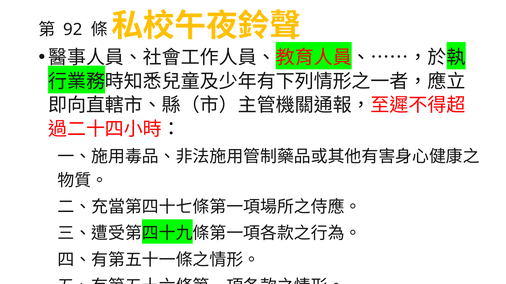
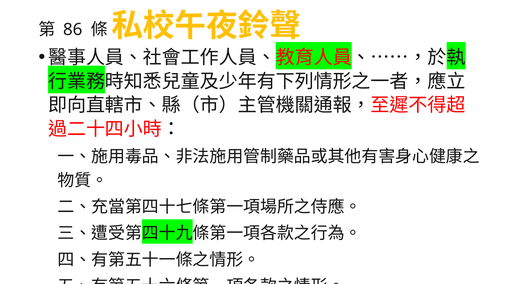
92: 92 -> 86 (73, 30)
